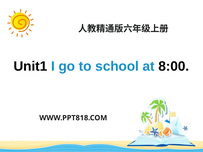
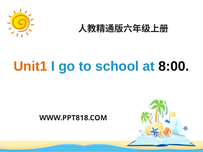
Unit1 colour: black -> orange (30, 66)
